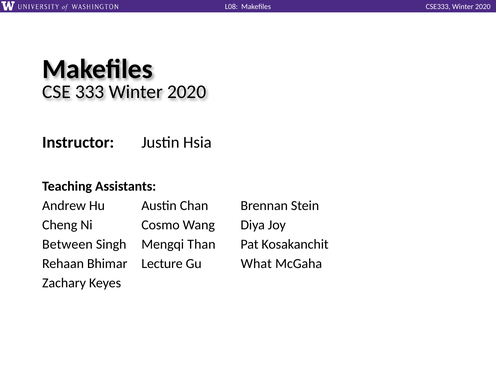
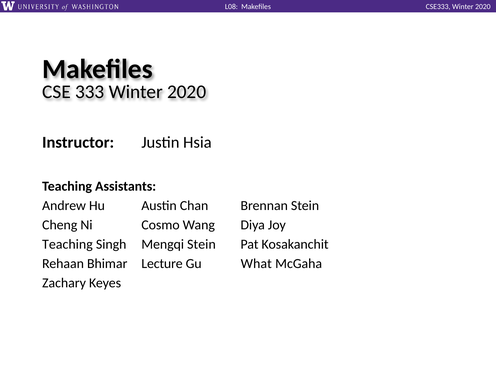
Between: Between -> Teaching (67, 244)
Mengqi Than: Than -> Stein (201, 244)
